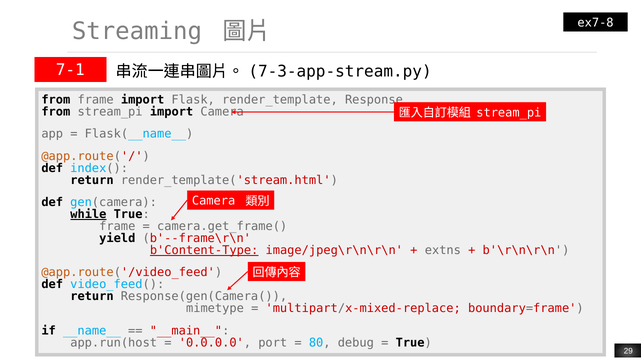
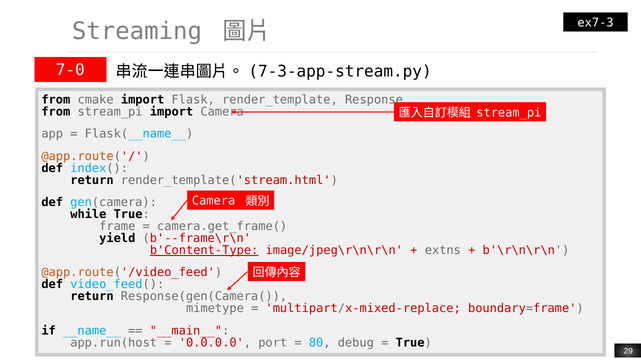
ex7-8: ex7-8 -> ex7-3 (596, 23)
7-1: 7-1 -> 7-0 (70, 70)
from frame: frame -> cmake (96, 100)
while underline: present -> none (88, 214)
